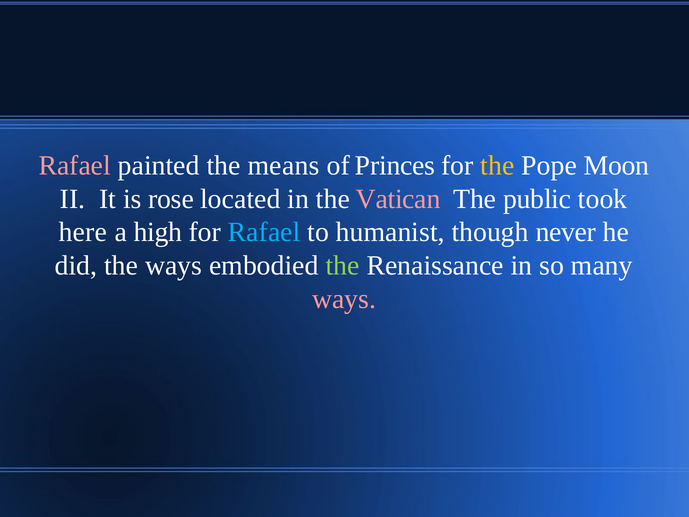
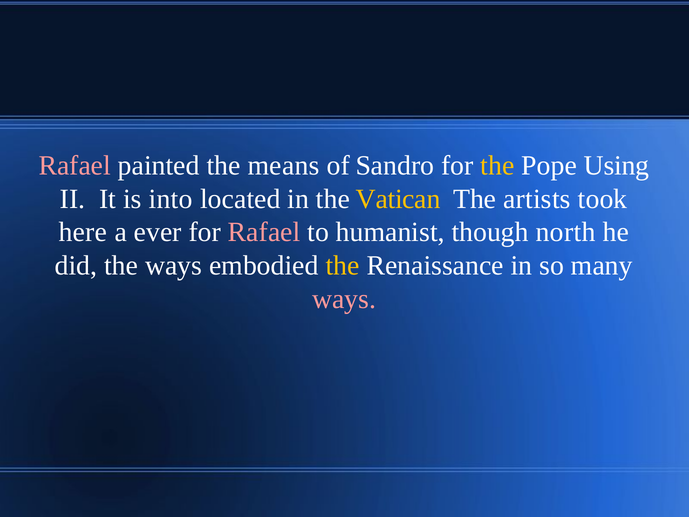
Princes: Princes -> Sandro (395, 165)
Moon: Moon -> Using (616, 165)
rose: rose -> into (171, 199)
Vatican colour: pink -> yellow (398, 199)
public: public -> artists (537, 199)
high: high -> ever (158, 232)
Rafael colour: light blue -> pink (264, 232)
never: never -> north (566, 232)
the colour: light green -> yellow (343, 265)
